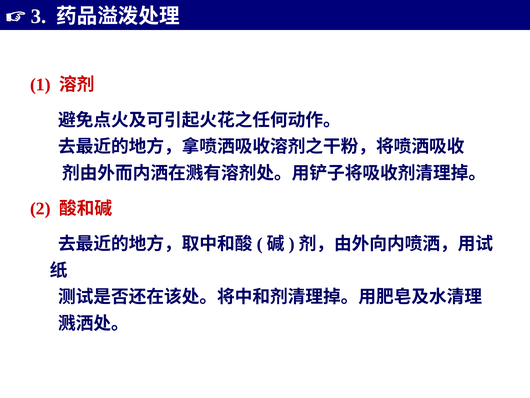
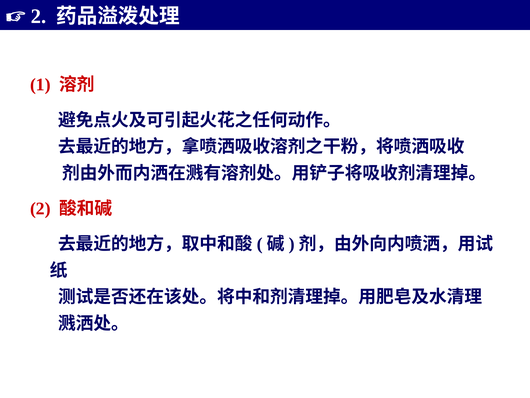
3: 3 -> 2 (38, 16)
